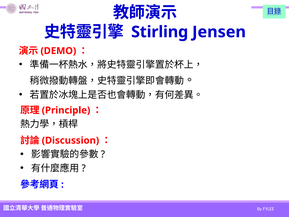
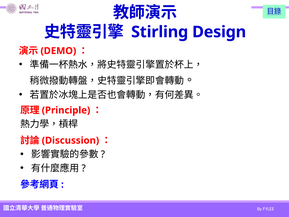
Jensen: Jensen -> Design (219, 32)
